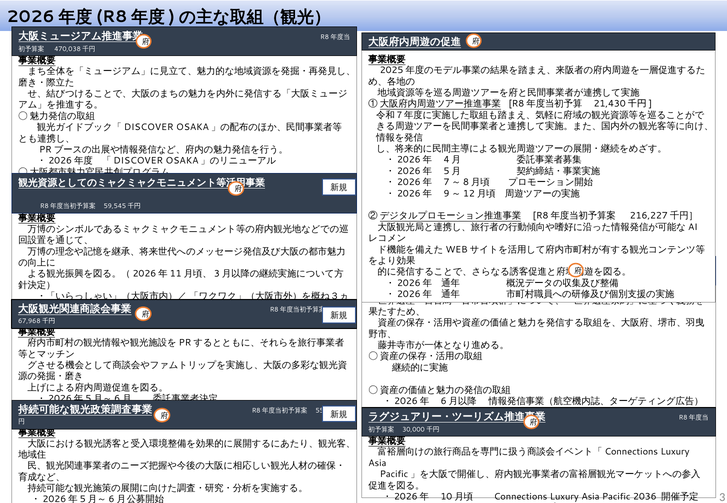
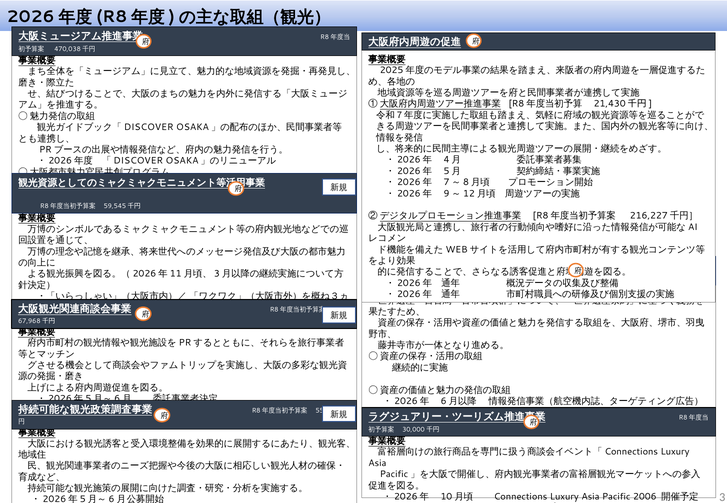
2036: 2036 -> 2006 (645, 497)
